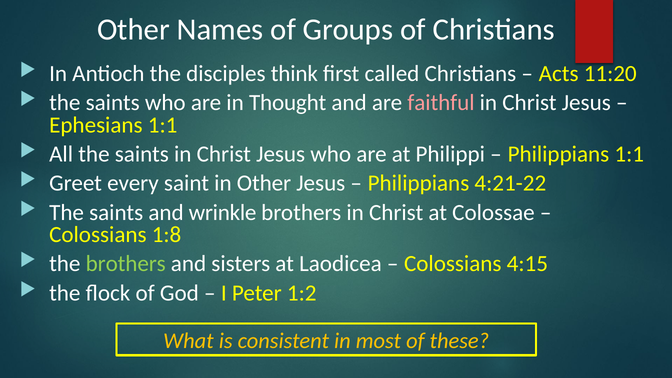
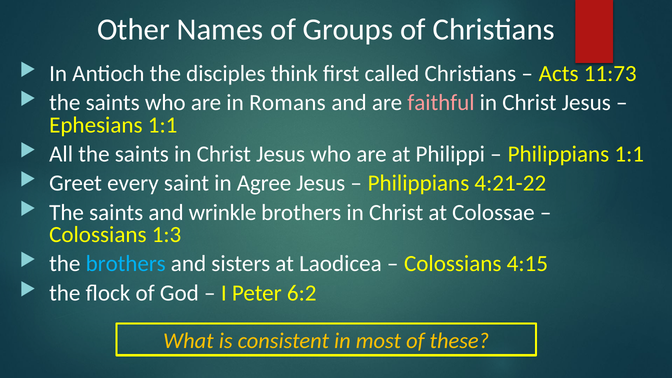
11:20: 11:20 -> 11:73 (610, 74)
Thought: Thought -> Romans (287, 103)
in Other: Other -> Agree (264, 183)
1:8: 1:8 -> 1:3 (167, 235)
brothers colour: light green -> light blue (126, 264)
1:2: 1:2 -> 6:2 (302, 293)
